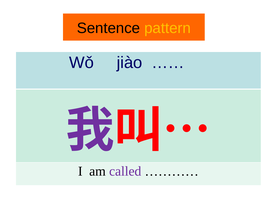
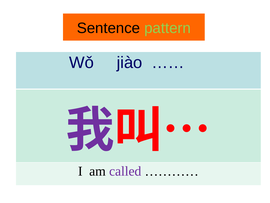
pattern colour: yellow -> light green (168, 28)
